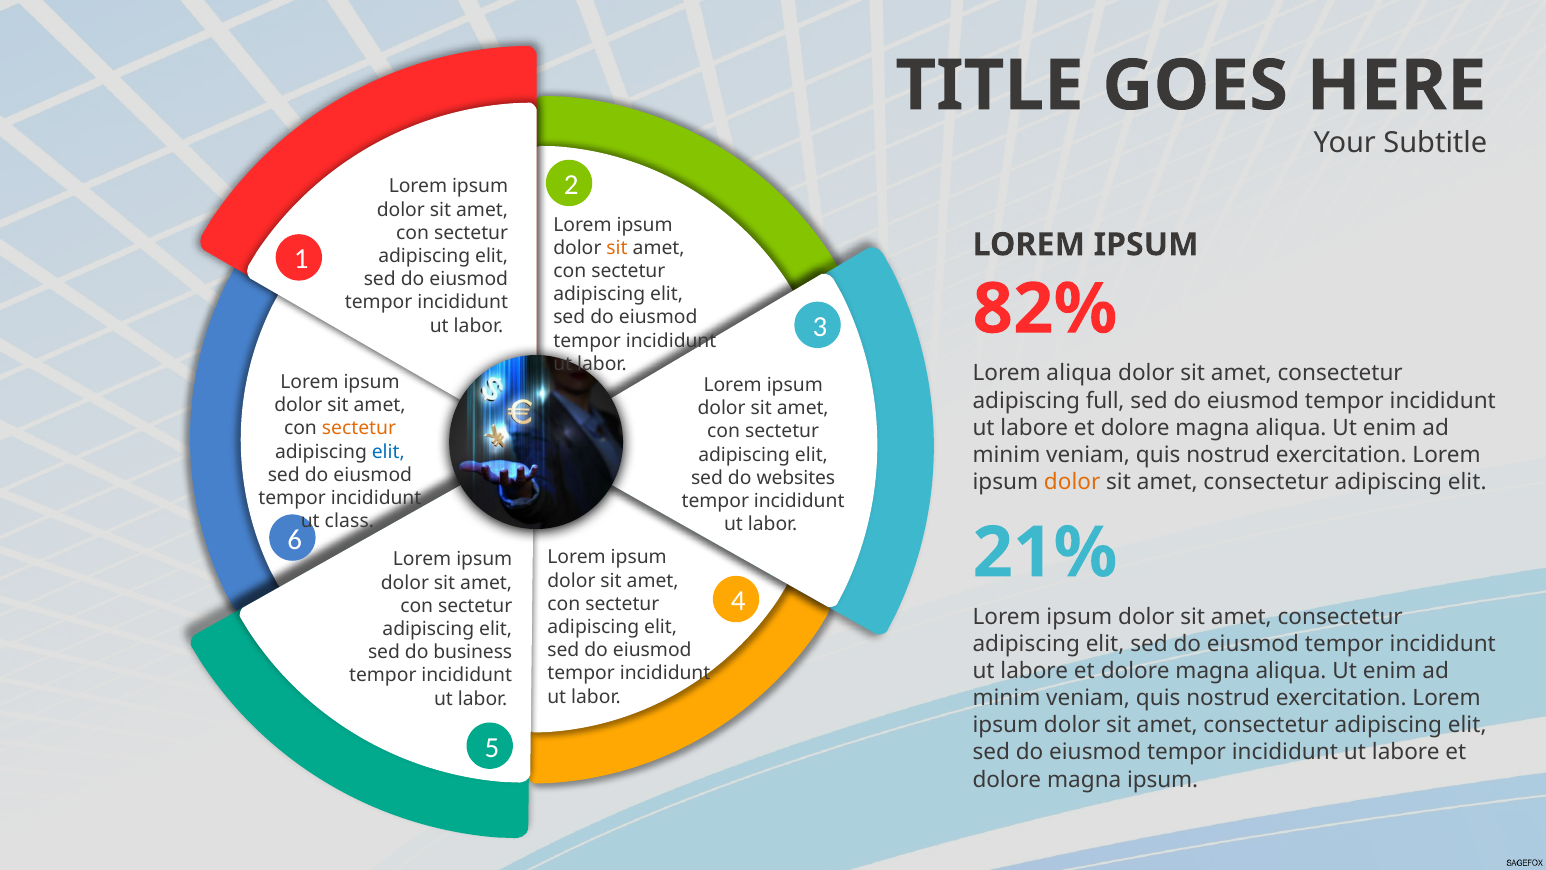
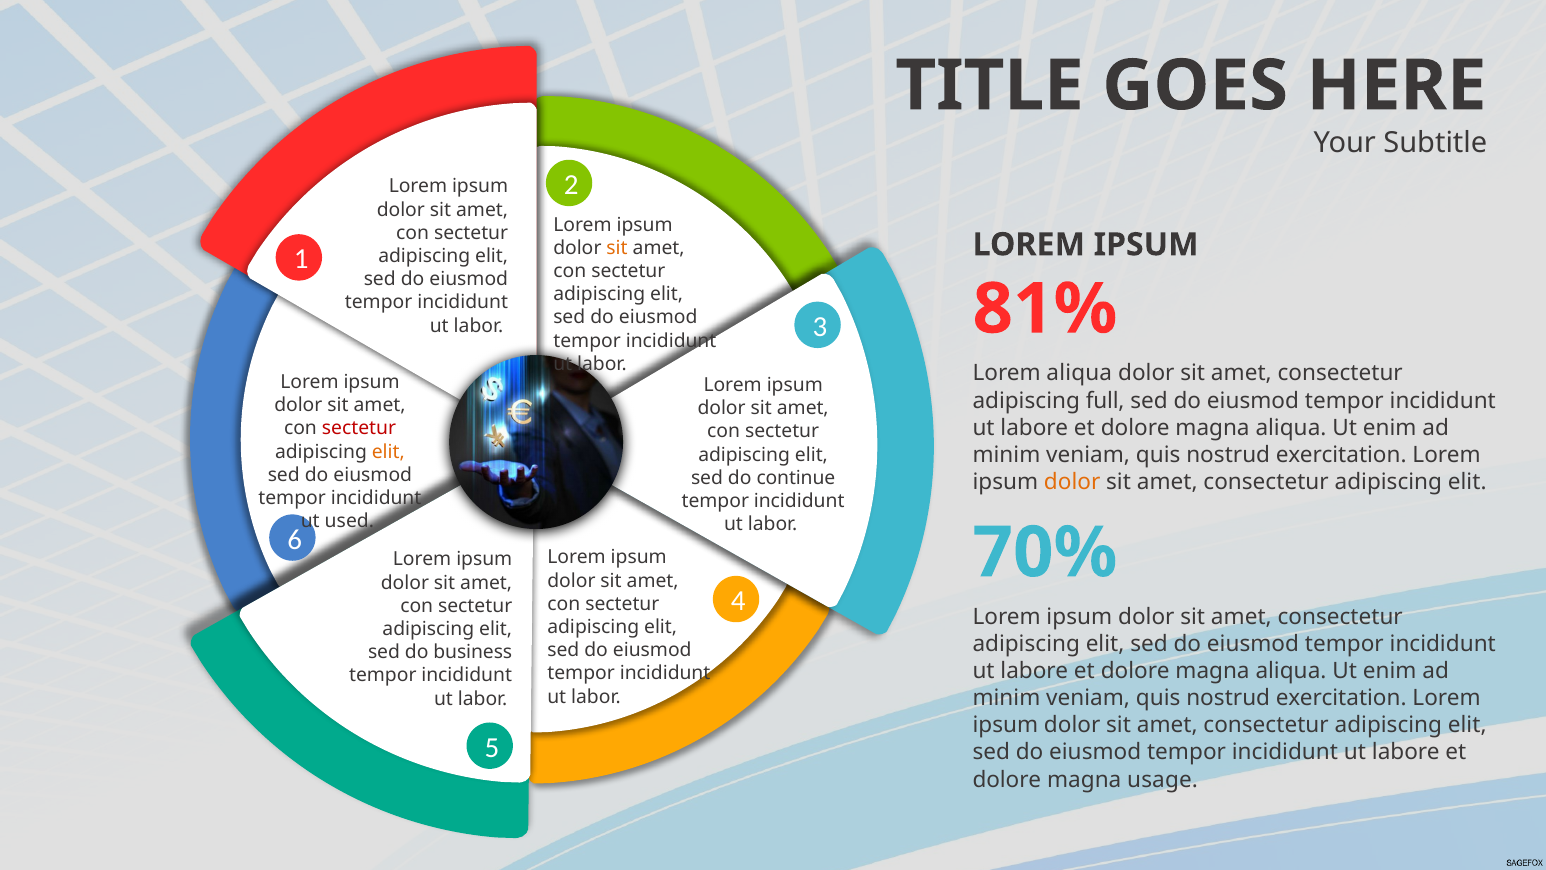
82%: 82% -> 81% (1045, 309)
sectetur colour: orange -> red (359, 428)
elit colour: blue -> orange (388, 451)
websites: websites -> continue (796, 478)
class: class -> used (349, 521)
21%: 21% -> 70% (1045, 553)
magna ipsum: ipsum -> usage (1163, 779)
